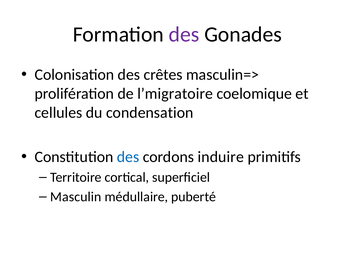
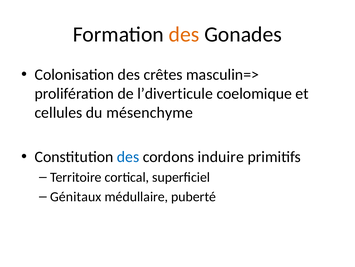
des colour: purple -> orange (184, 34)
l’migratoire: l’migratoire -> l’diverticule (175, 93)
condensation: condensation -> mésenchyme (150, 112)
Masculin: Masculin -> Génitaux (76, 196)
